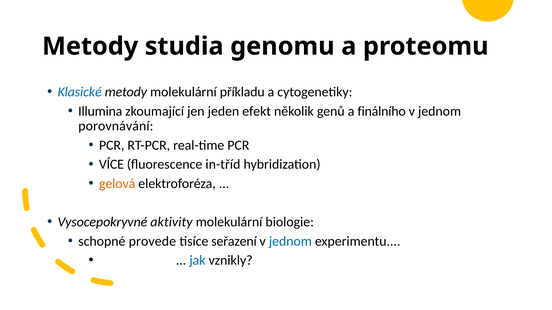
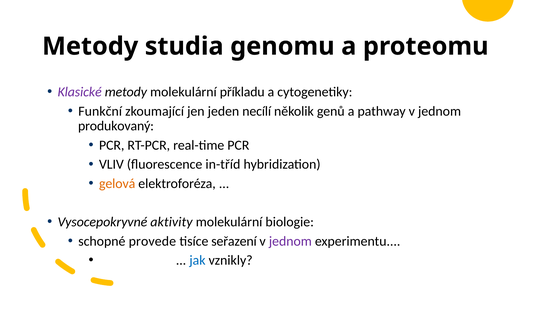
Klasické colour: blue -> purple (80, 92)
Illumina: Illumina -> Funkční (100, 111)
efekt: efekt -> necílí (257, 111)
finálního: finálního -> pathway (382, 111)
porovnávání: porovnávání -> produkovaný (116, 126)
VÍCE: VÍCE -> VLIV (111, 165)
jednom colour: blue -> purple (290, 242)
